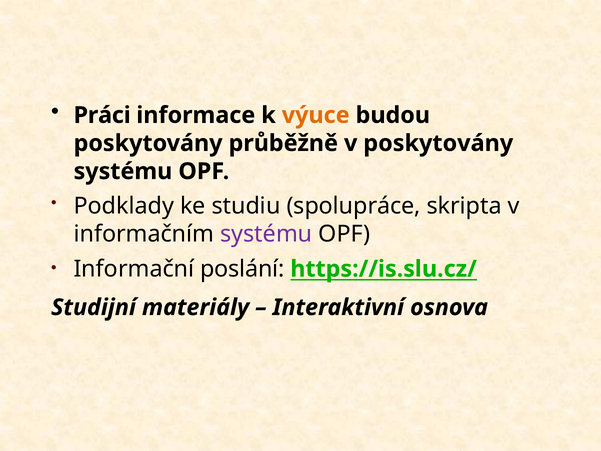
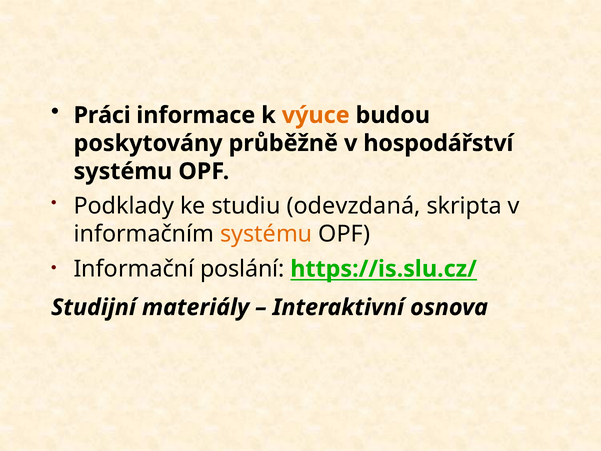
v poskytovány: poskytovány -> hospodářství (438, 143)
spolupráce: spolupráce -> odevzdaná (354, 206)
systému colour: purple -> orange (266, 234)
